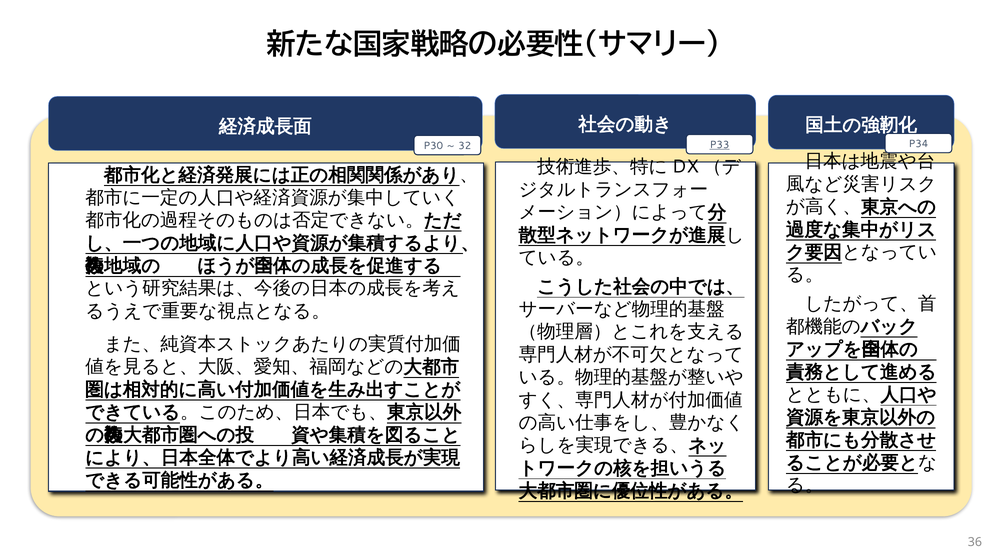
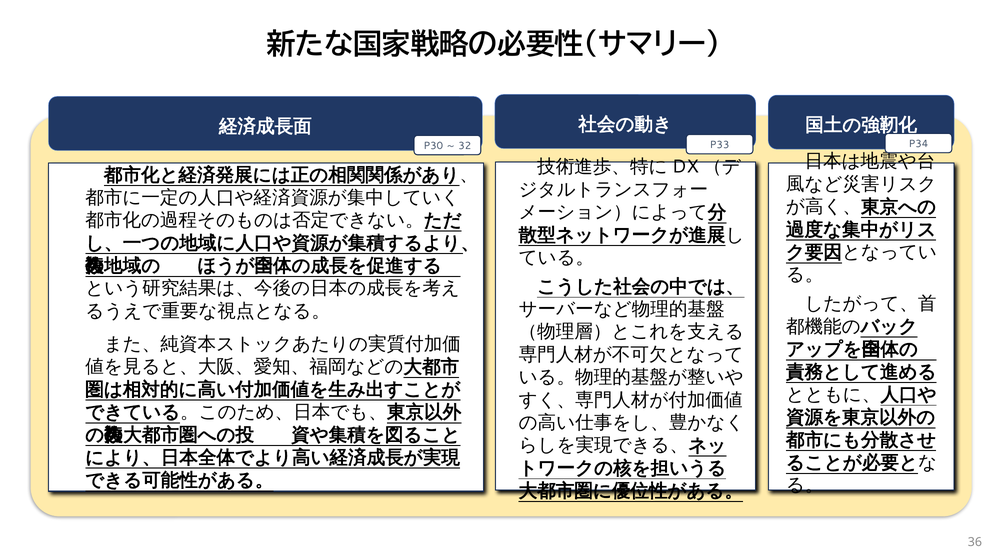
P33 underline: present -> none (720, 145)
